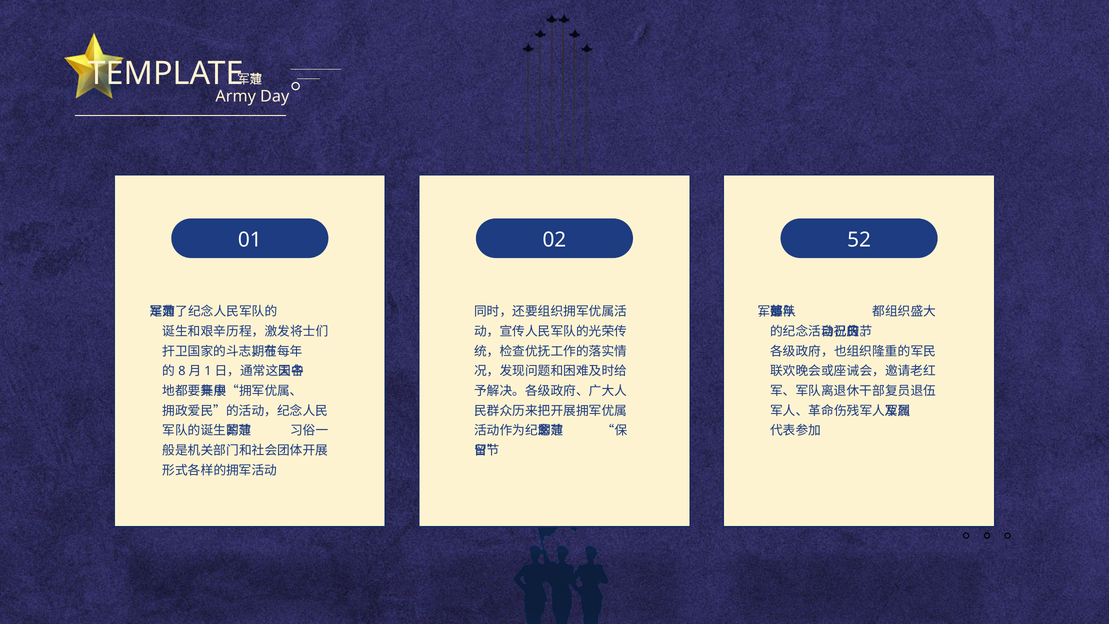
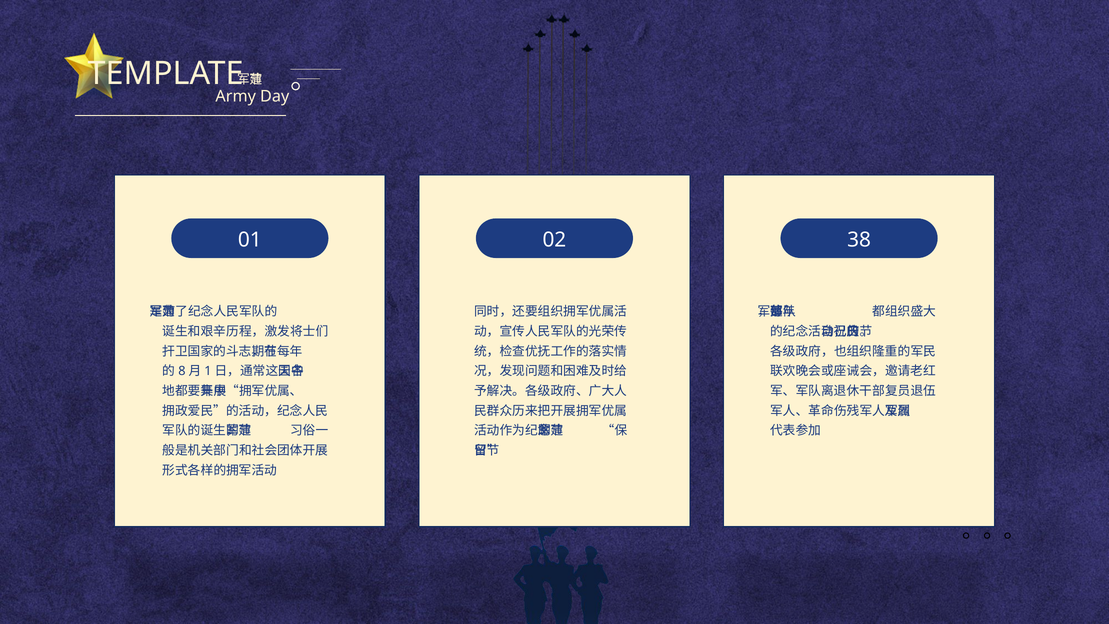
52: 52 -> 38 (859, 240)
